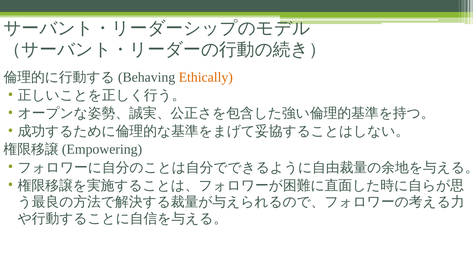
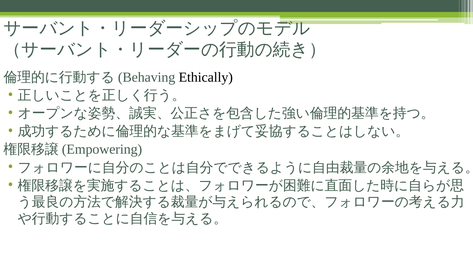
Ethically colour: orange -> black (206, 77)
